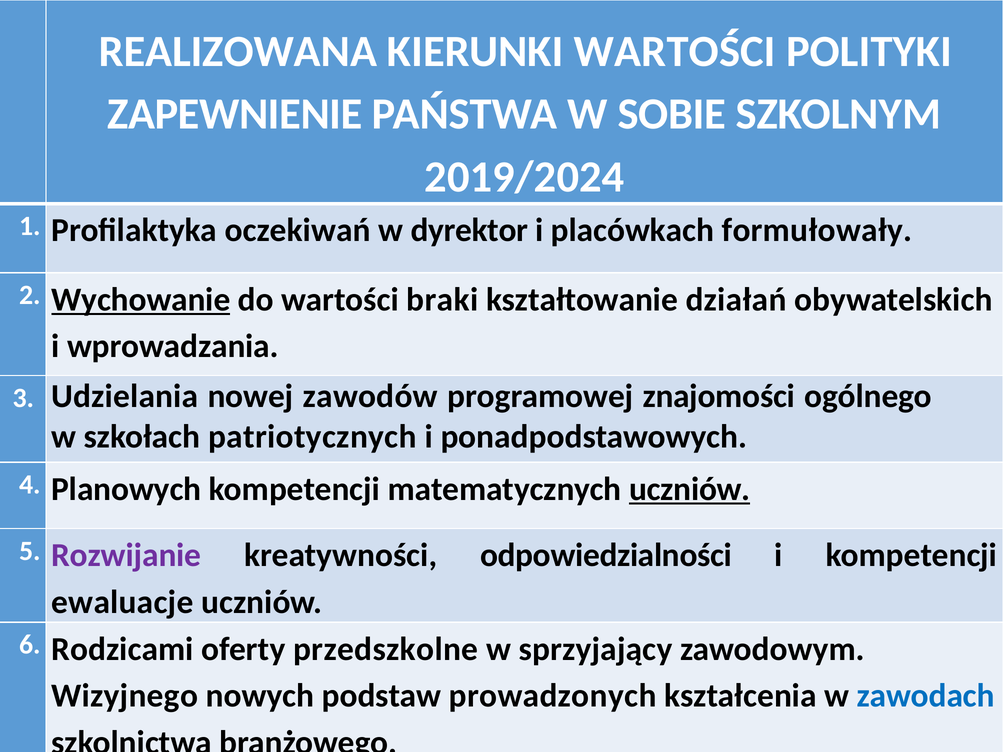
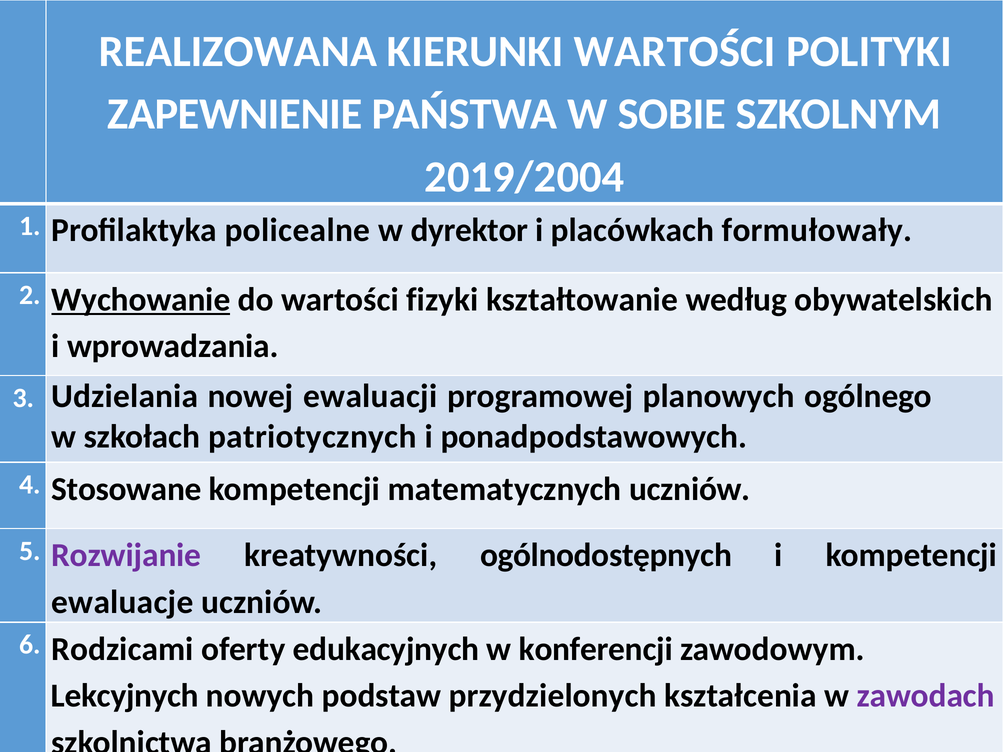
2019/2024: 2019/2024 -> 2019/2004 (524, 177)
oczekiwań: oczekiwań -> policealne (297, 230)
braki: braki -> fizyki (442, 300)
działań: działań -> według (736, 300)
zawodów: zawodów -> ewaluacji (370, 396)
znajomości: znajomości -> planowych (719, 396)
Planowych: Planowych -> Stosowane (126, 489)
uczniów underline: present -> none (690, 489)
odpowiedzialności: odpowiedzialności -> ogólnodostępnych (606, 555)
przedszkolne: przedszkolne -> edukacyjnych (386, 649)
sprzyjający: sprzyjający -> konferencji (596, 649)
Wizyjnego: Wizyjnego -> Lekcyjnych (125, 696)
prowadzonych: prowadzonych -> przydzielonych (553, 696)
zawodach colour: blue -> purple (926, 696)
